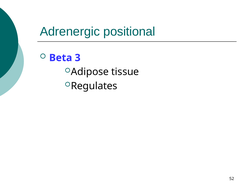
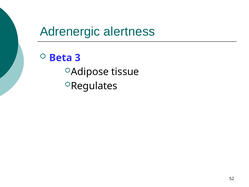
positional: positional -> alertness (129, 31)
